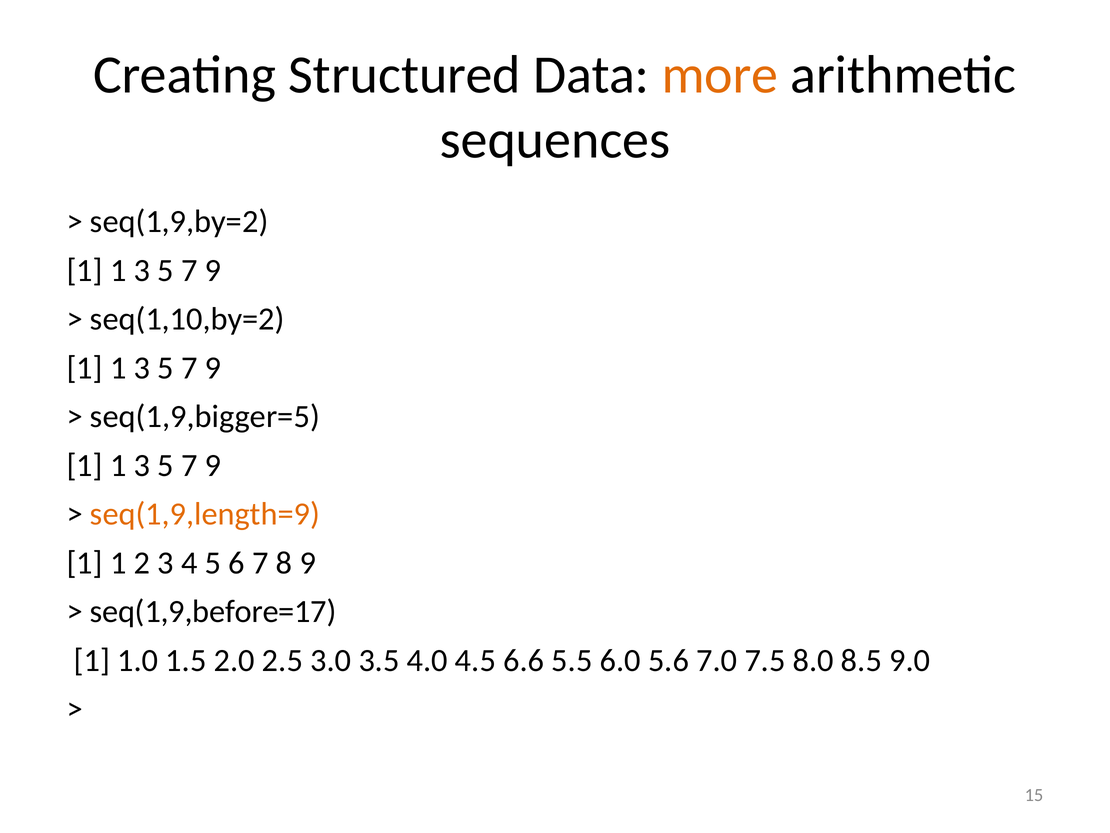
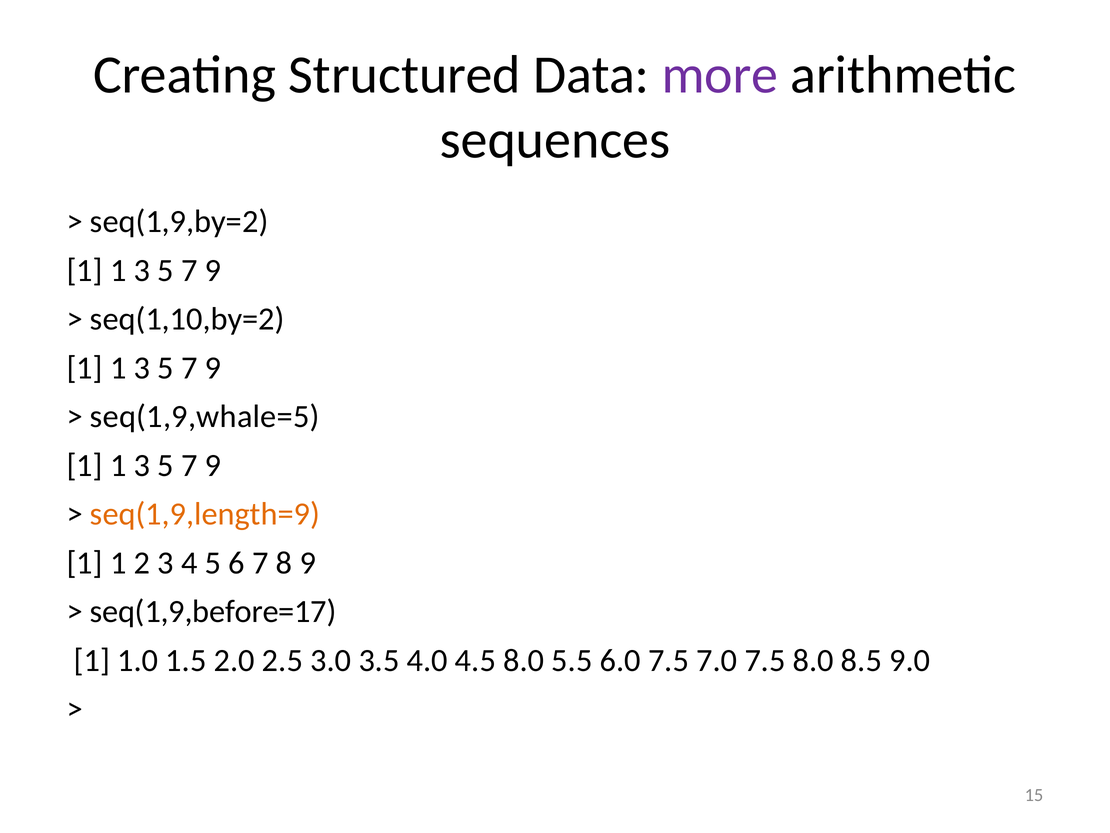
more colour: orange -> purple (720, 75)
seq(1,9,bigger=5: seq(1,9,bigger=5 -> seq(1,9,whale=5 (205, 416)
4.5 6.6: 6.6 -> 8.0 (524, 660)
6.0 5.6: 5.6 -> 7.5 (669, 660)
